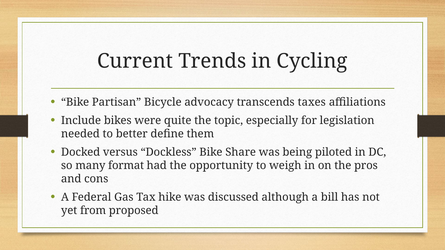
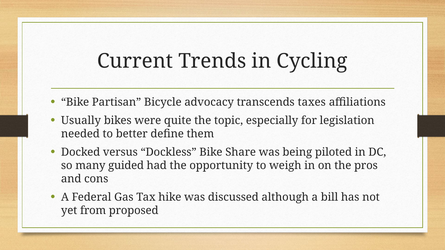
Include: Include -> Usually (81, 121)
format: format -> guided (126, 166)
